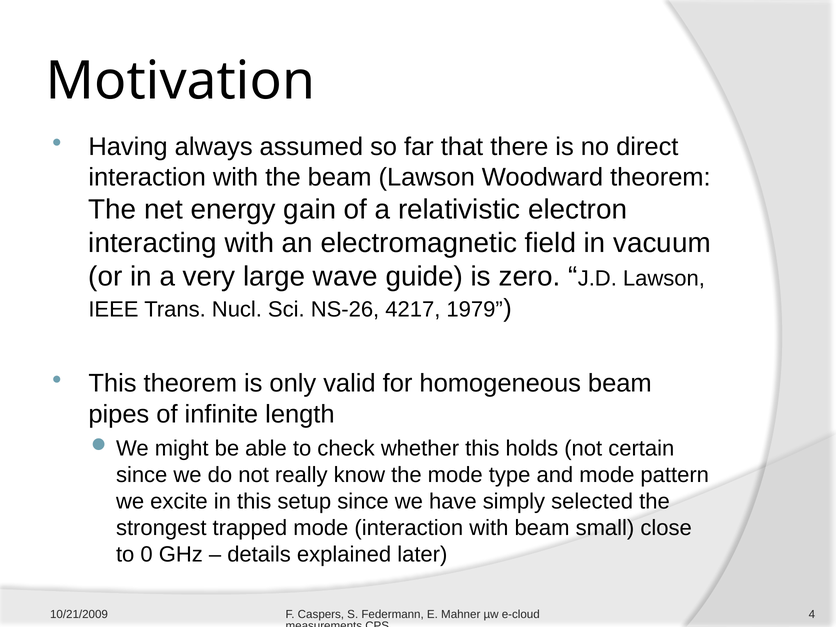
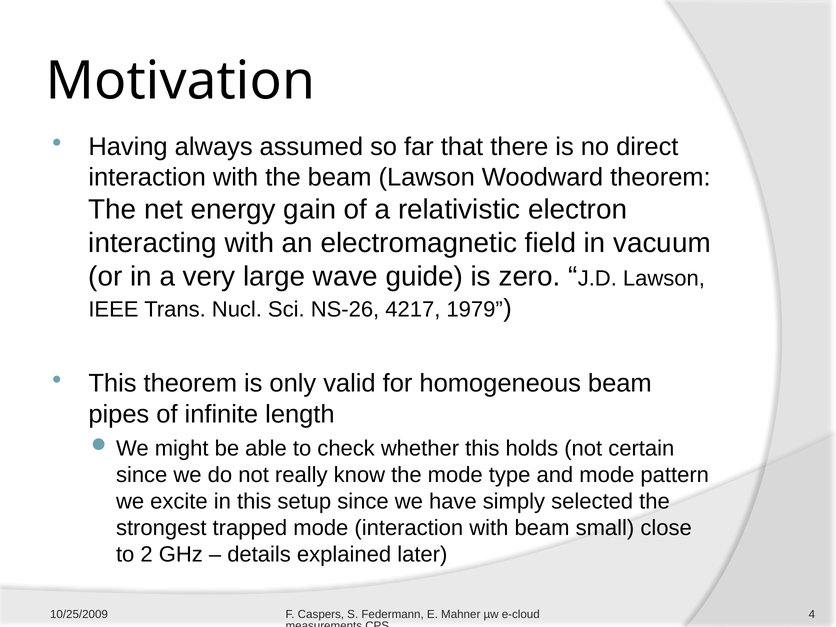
0: 0 -> 2 (147, 554)
10/21/2009: 10/21/2009 -> 10/25/2009 (79, 614)
